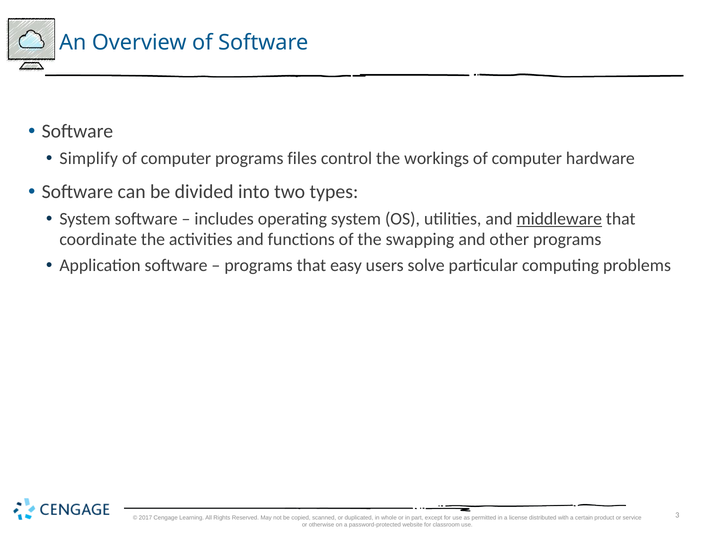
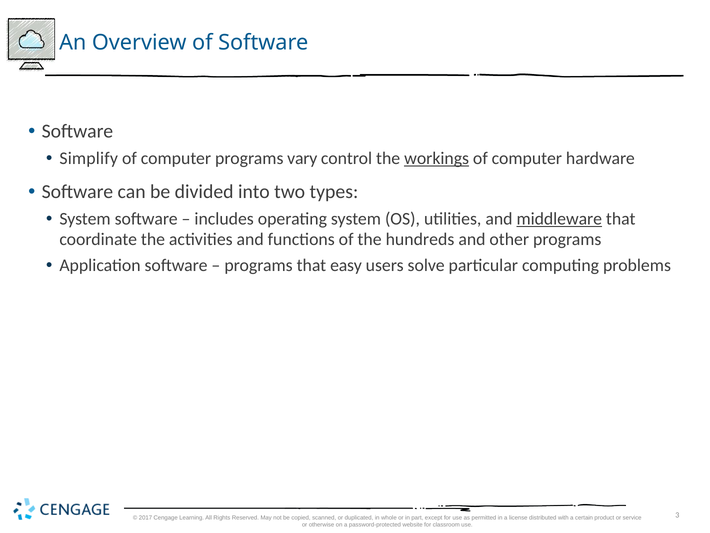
files: files -> vary (302, 158)
workings underline: none -> present (437, 158)
swapping: swapping -> hundreds (420, 239)
